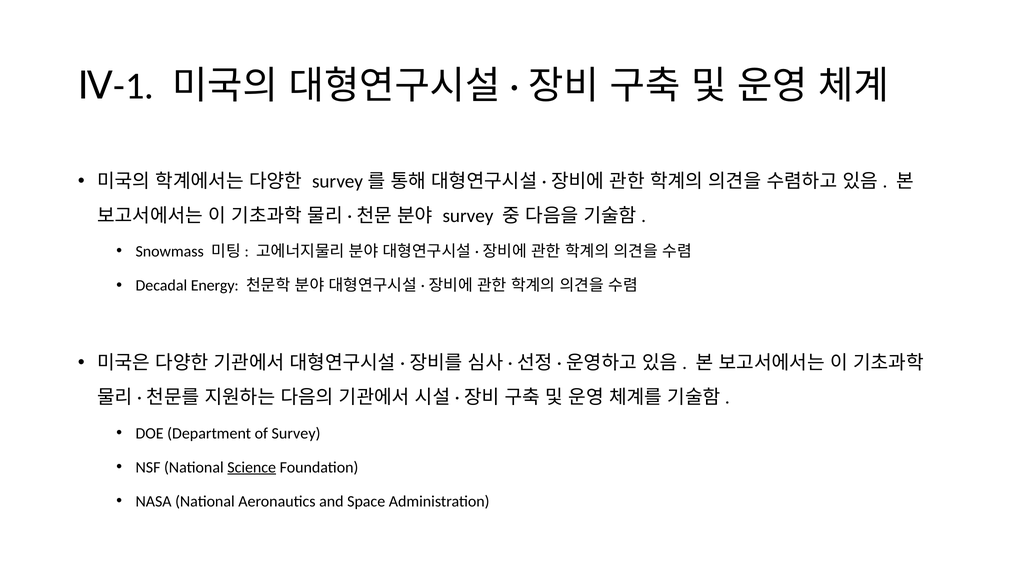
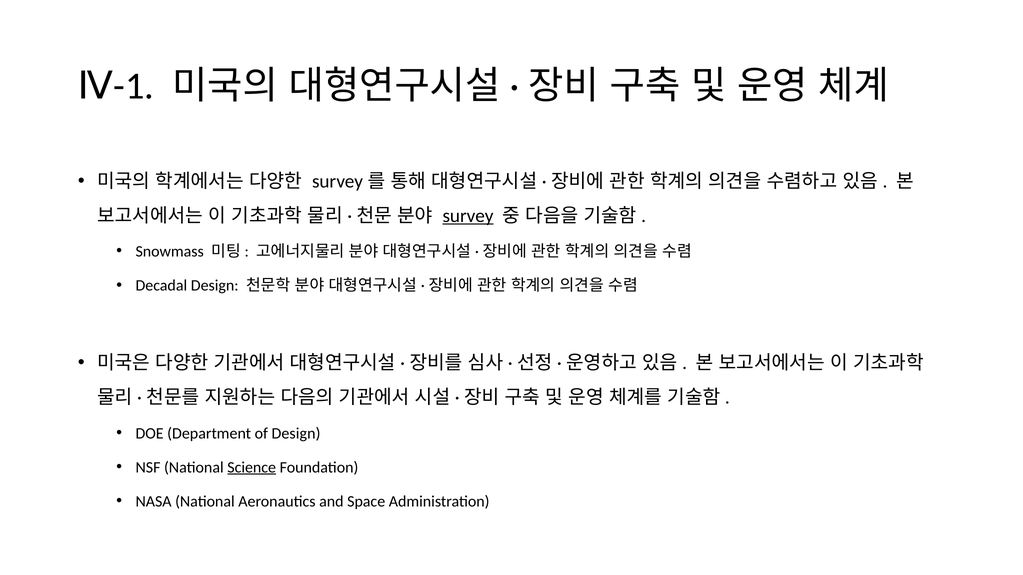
survey underline: none -> present (468, 216)
Decadal Energy: Energy -> Design (215, 286)
of Survey: Survey -> Design (296, 434)
